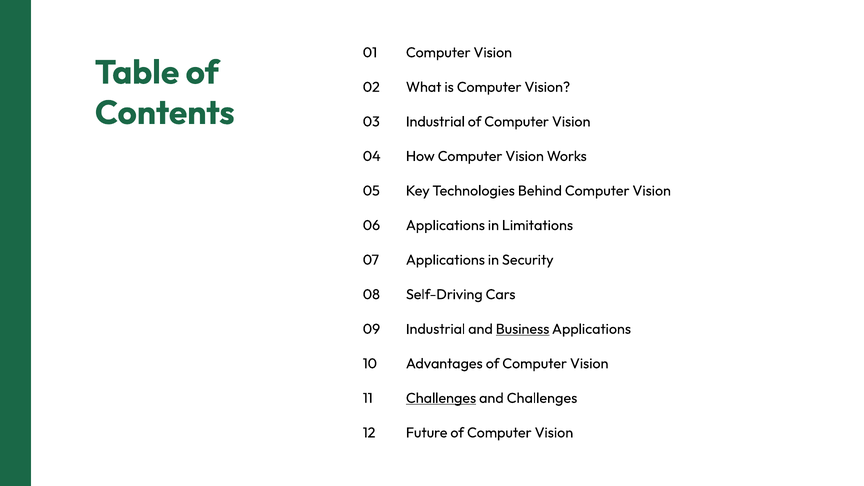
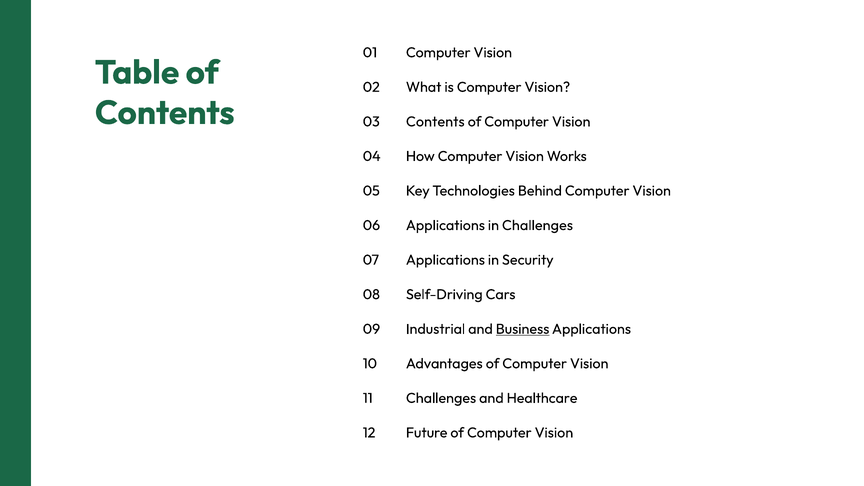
03 Industrial: Industrial -> Contents (435, 122)
in Limitations: Limitations -> Challenges (537, 225)
Challenges underline: present -> none (441, 398)
and Challenges: Challenges -> Healthcare (542, 398)
